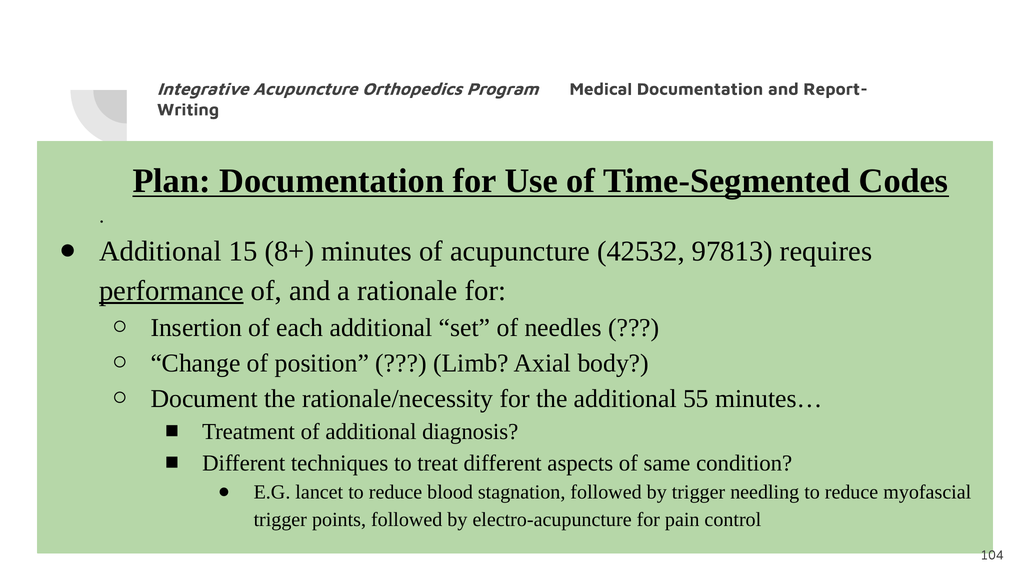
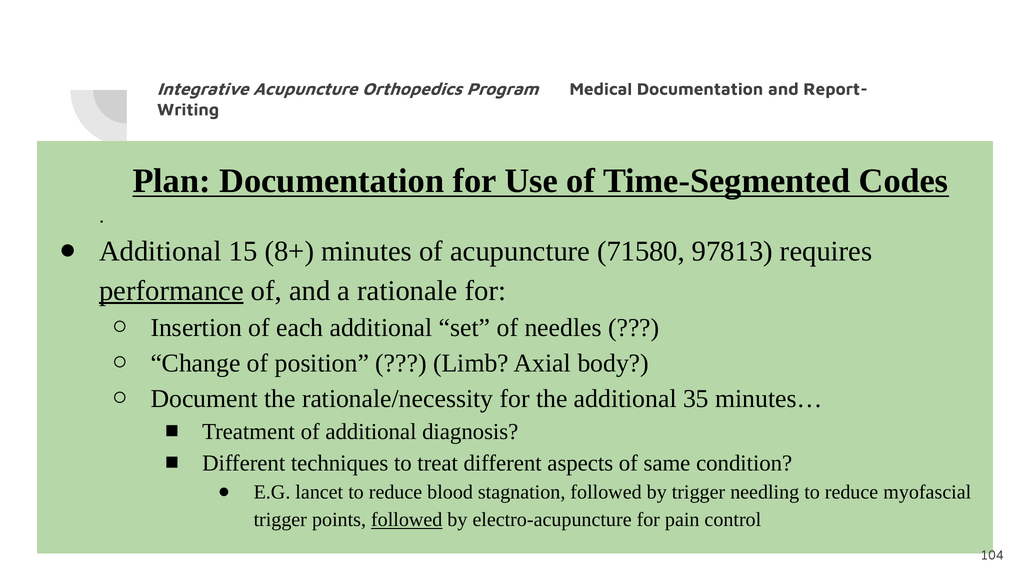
42532: 42532 -> 71580 (641, 251)
55: 55 -> 35 (696, 399)
followed underline: none -> present (407, 520)
